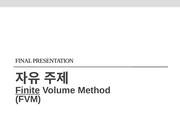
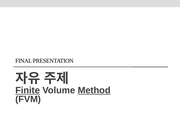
Method underline: none -> present (94, 90)
